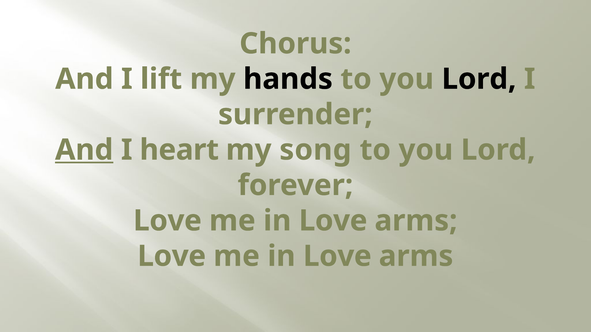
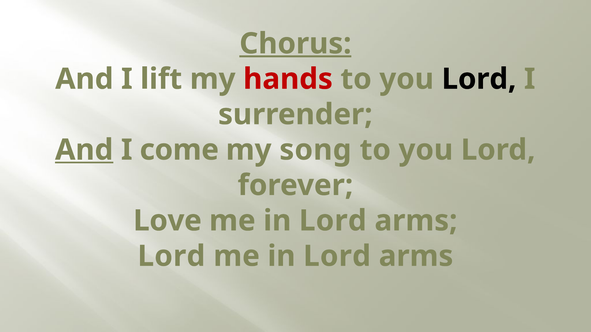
Chorus underline: none -> present (295, 44)
hands colour: black -> red (288, 79)
heart: heart -> come (179, 150)
Love: Love -> Lord (333, 221)
Love: Love -> Lord (171, 256)
Love: Love -> Lord (337, 256)
